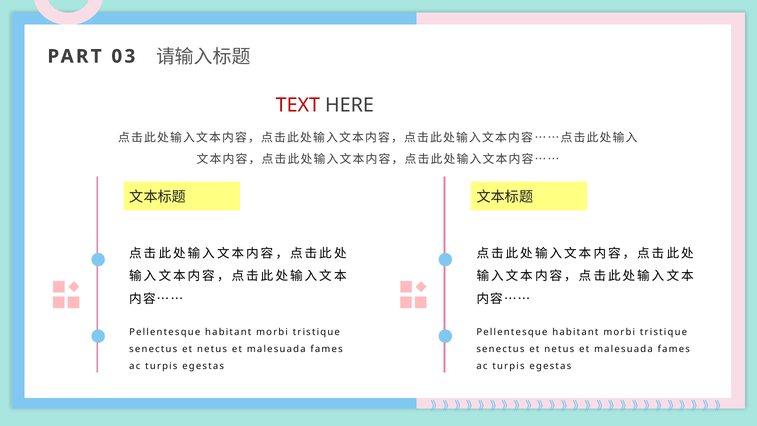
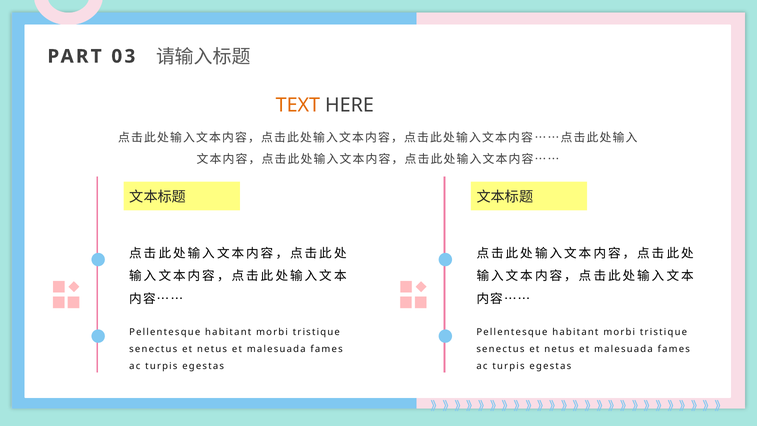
TEXT colour: red -> orange (298, 105)
